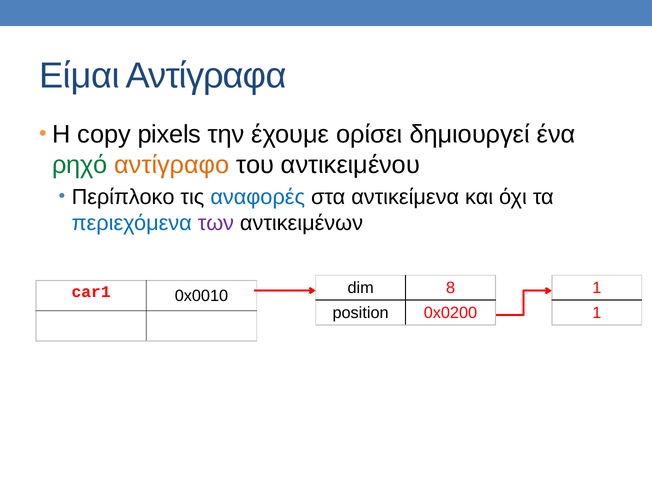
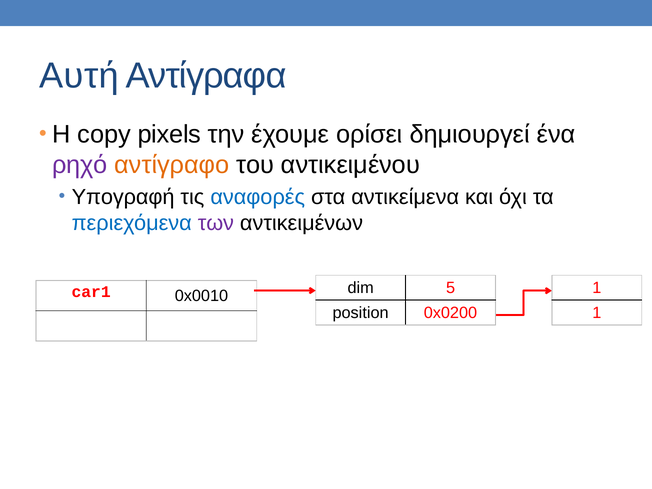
Είμαι: Είμαι -> Αυτή (79, 76)
ρηχό colour: green -> purple (80, 165)
Περίπλοκο: Περίπλοκο -> Υπογραφή (123, 197)
8: 8 -> 5 (451, 288)
